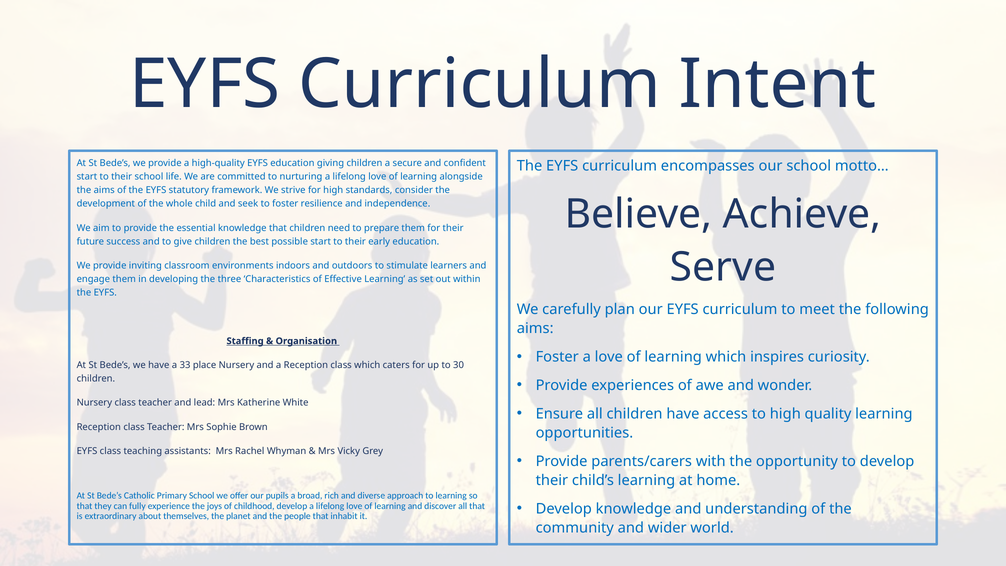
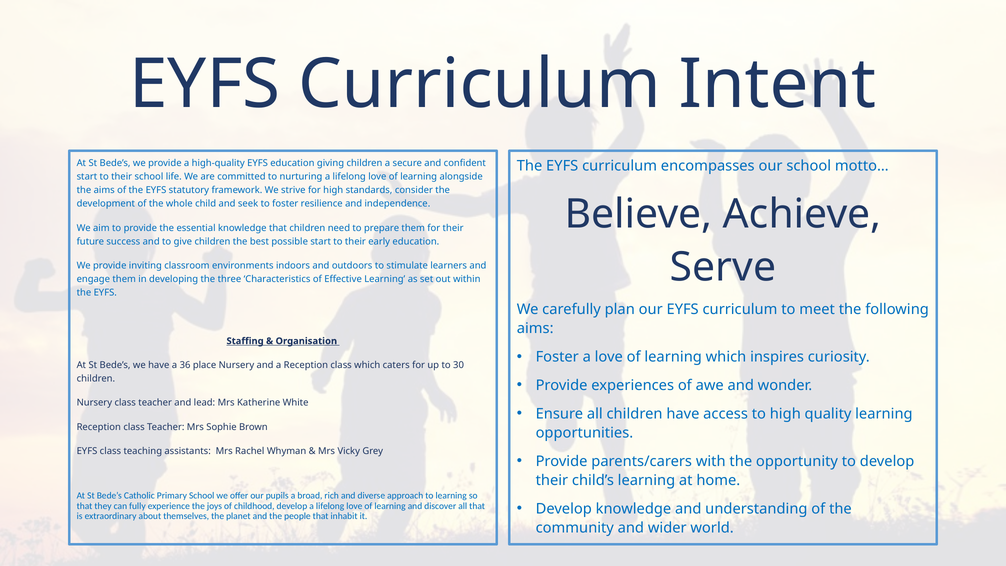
33: 33 -> 36 (185, 365)
